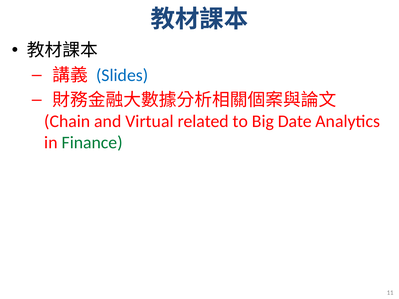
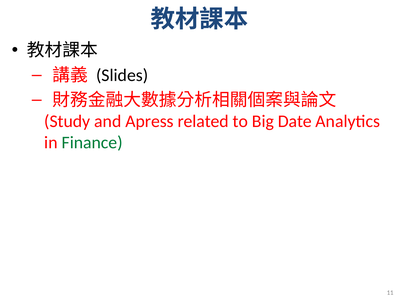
Slides colour: blue -> black (122, 75)
Chain: Chain -> Study (67, 121)
Virtual: Virtual -> Apress (150, 121)
